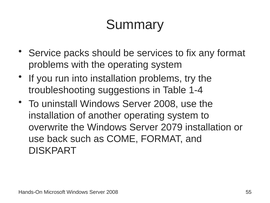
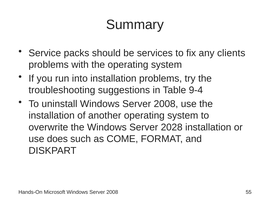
any format: format -> clients (231, 53)
1-4: 1-4 -> 9-4 (196, 90)
2079: 2079 -> 2028 (172, 127)
back: back -> does (57, 139)
